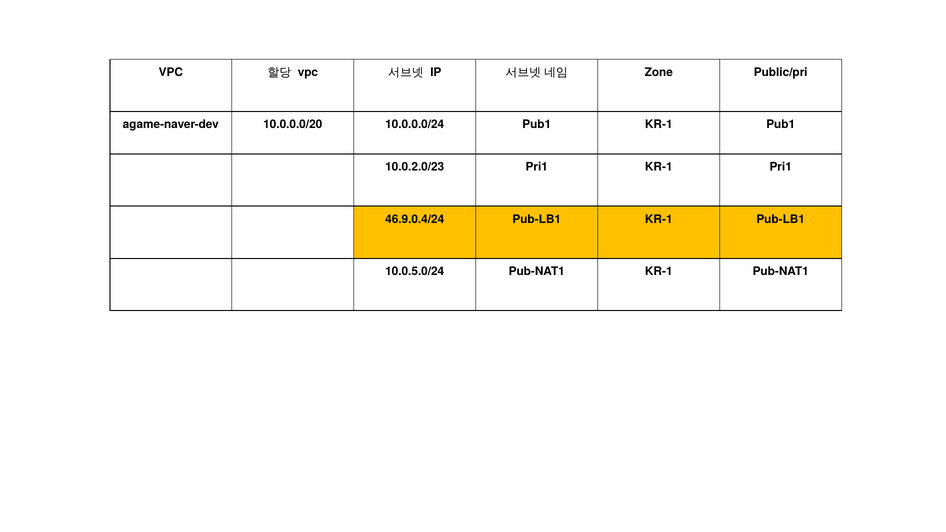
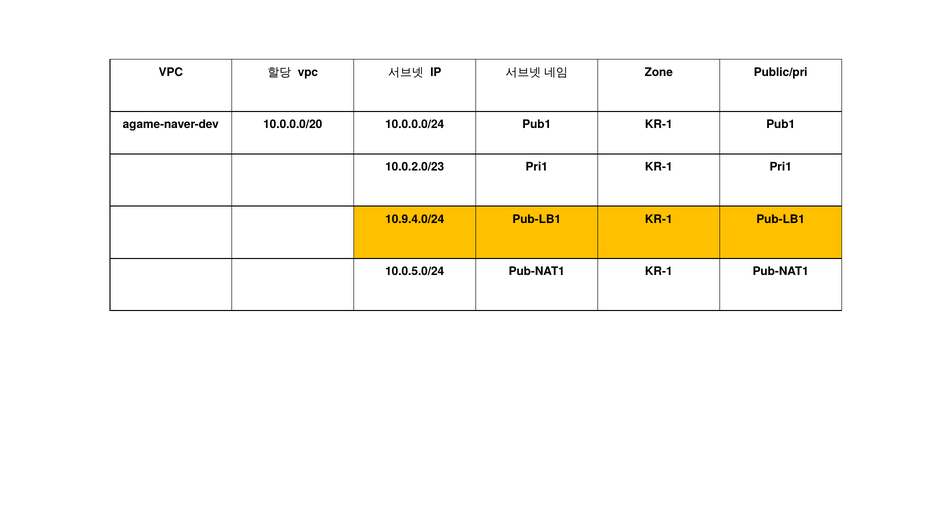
46.9.0.4/24: 46.9.0.4/24 -> 10.9.4.0/24 (415, 219)
